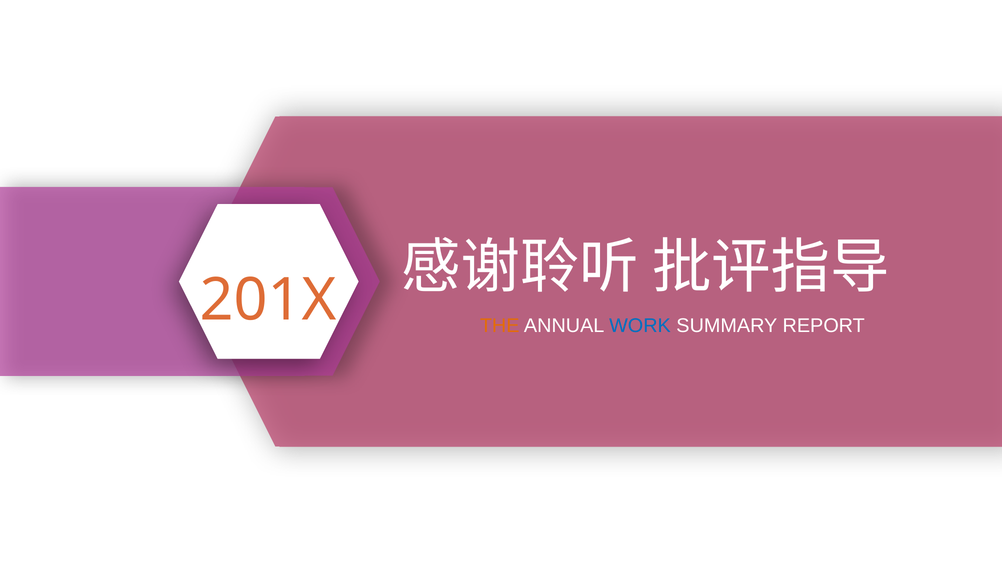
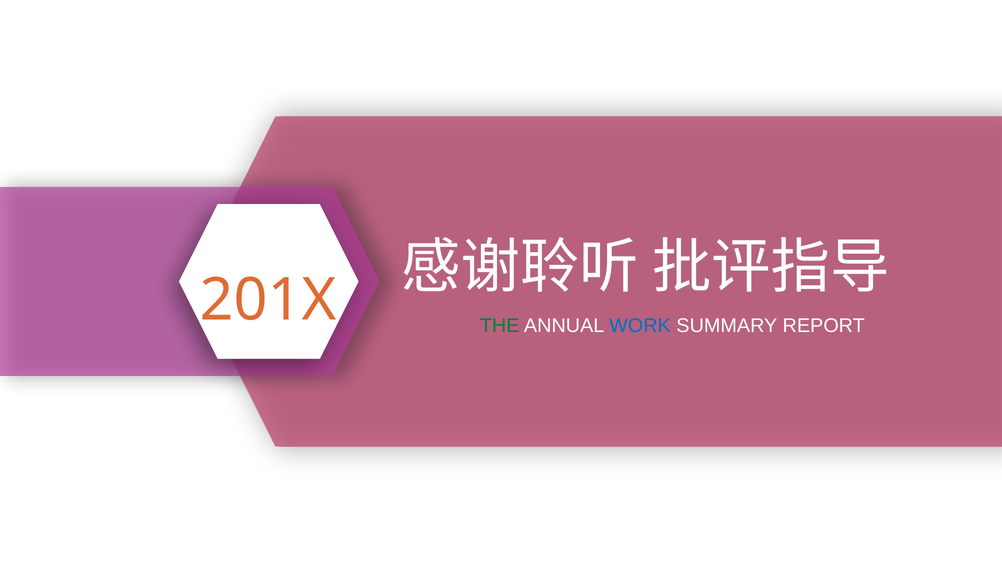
THE colour: orange -> green (500, 326)
